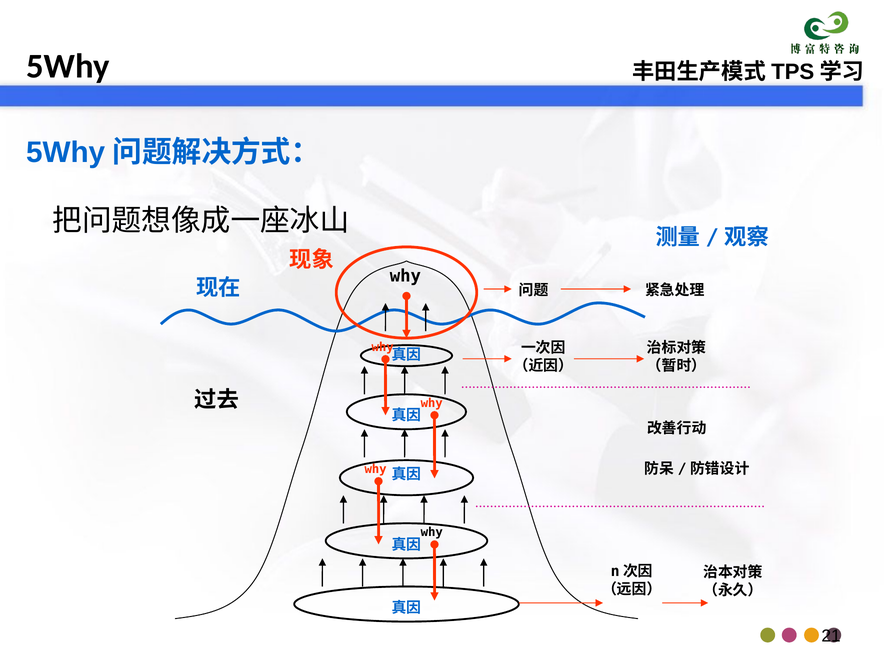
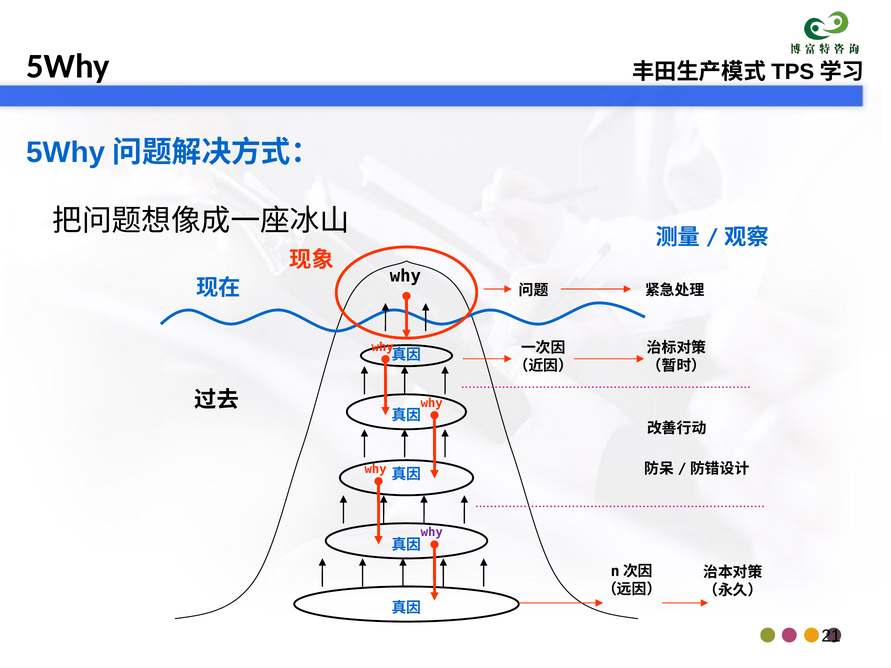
why colour: black -> purple (432, 533)
